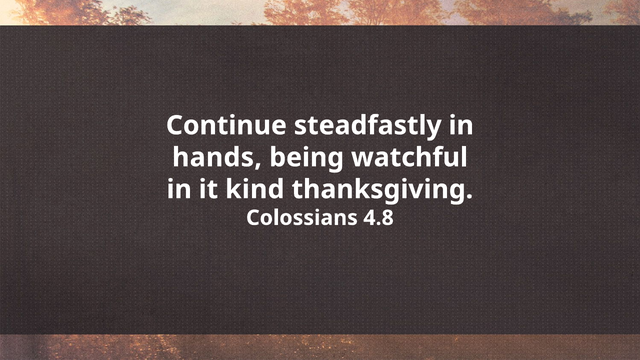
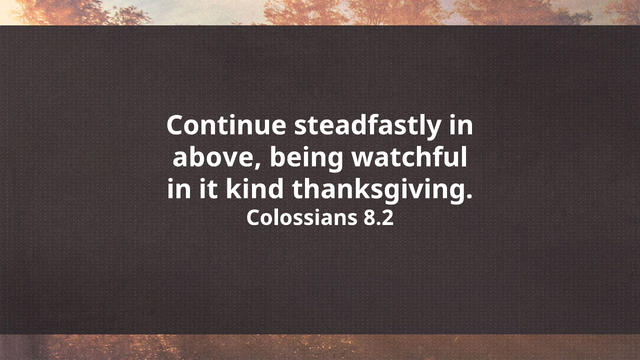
hands: hands -> above (217, 157)
4.8: 4.8 -> 8.2 (379, 218)
